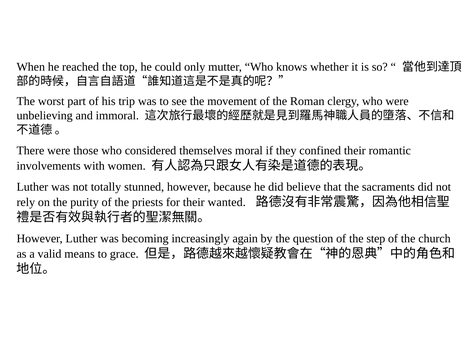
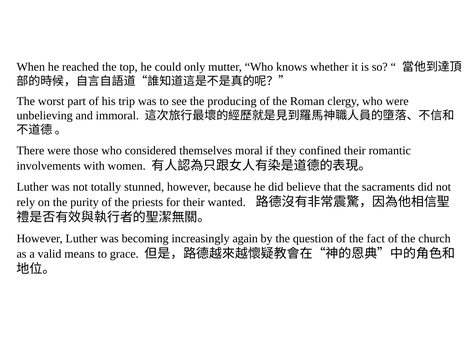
movement: movement -> producing (232, 101)
step: step -> fact (376, 239)
